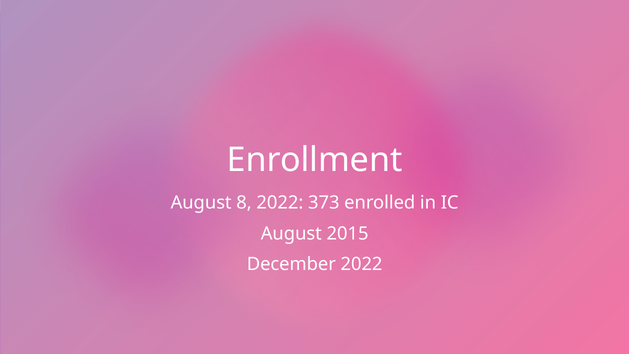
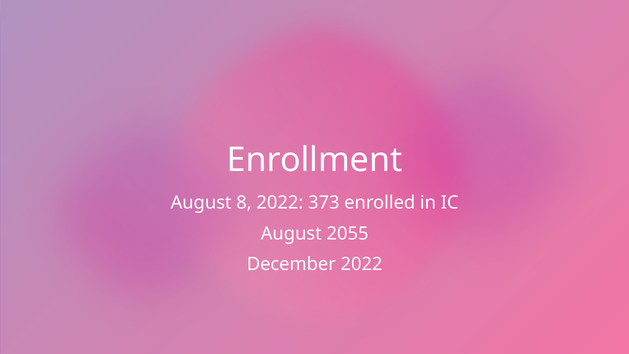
2015: 2015 -> 2055 (348, 233)
